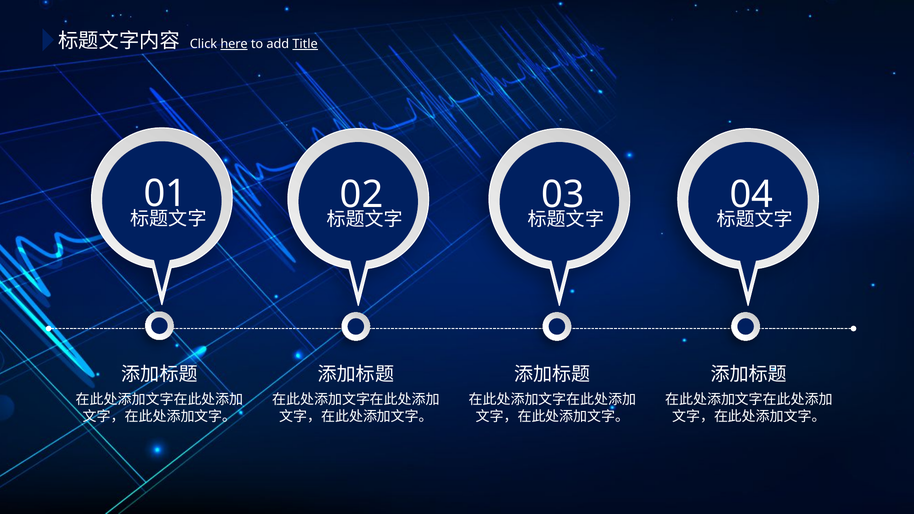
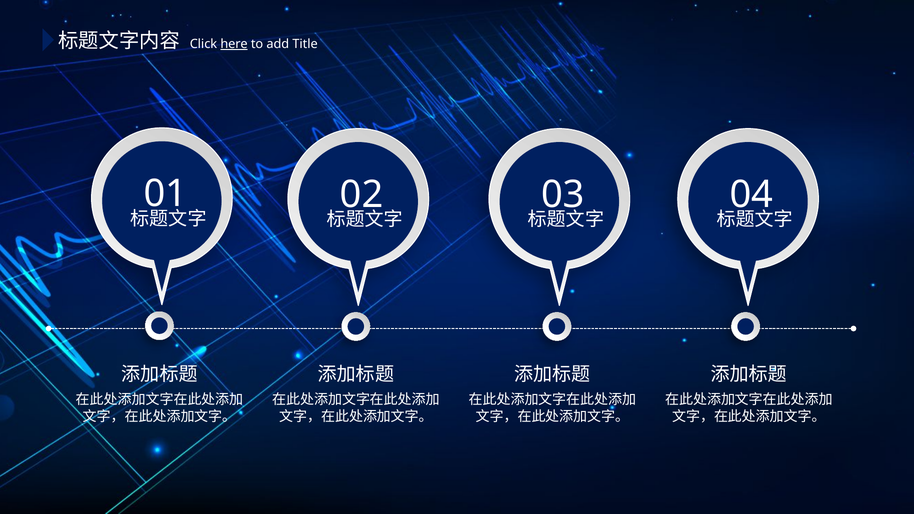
Title underline: present -> none (305, 44)
